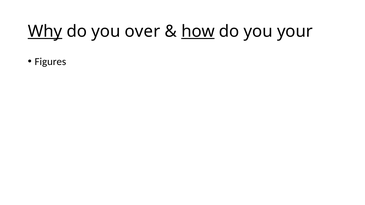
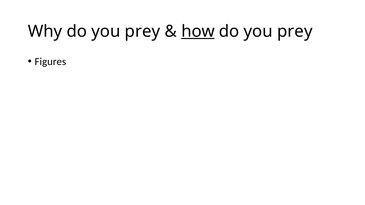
Why underline: present -> none (45, 31)
over: over -> prey (142, 31)
your: your -> prey (295, 31)
